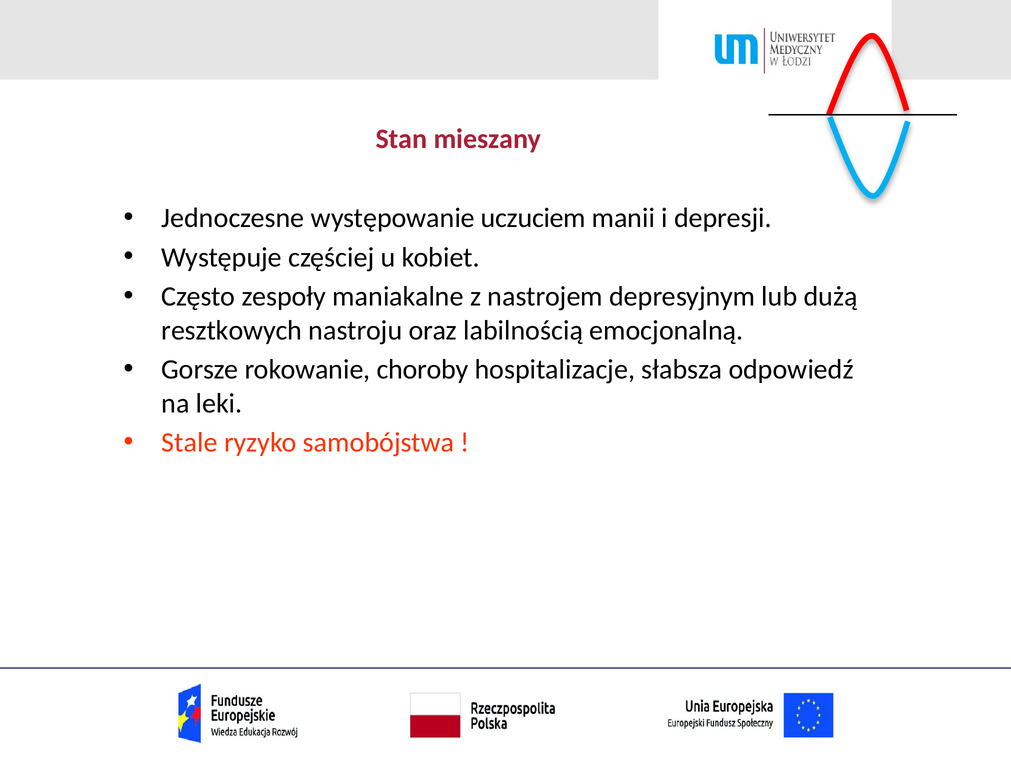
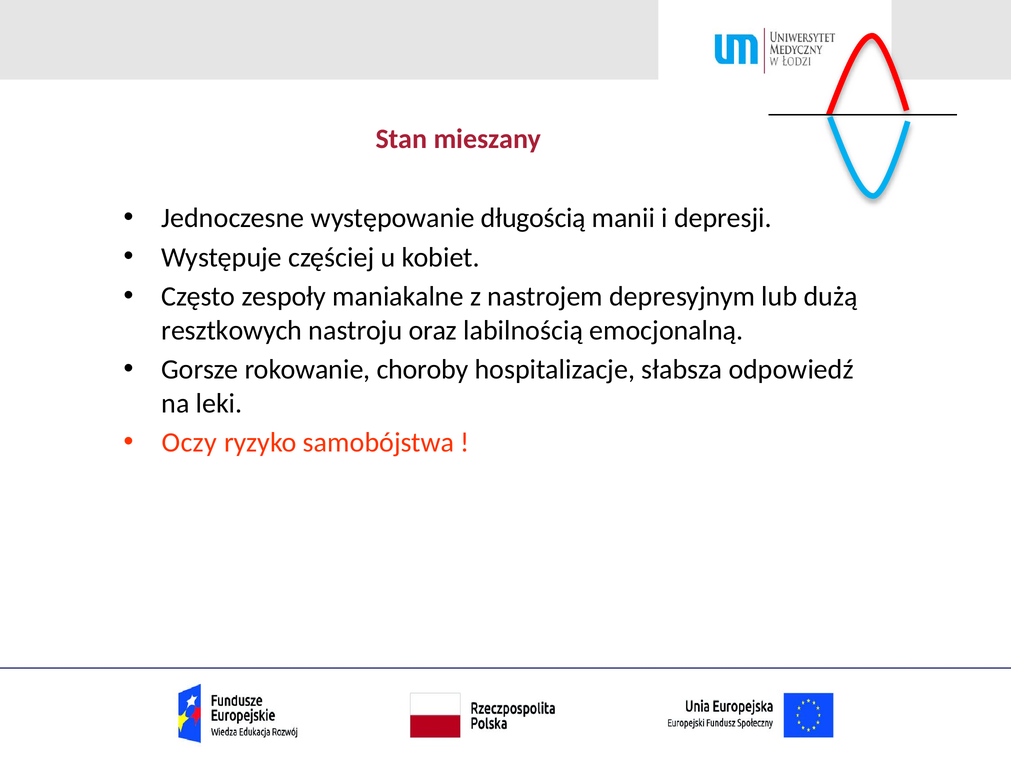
uczuciem: uczuciem -> długością (533, 218)
Stale: Stale -> Oczy (189, 443)
